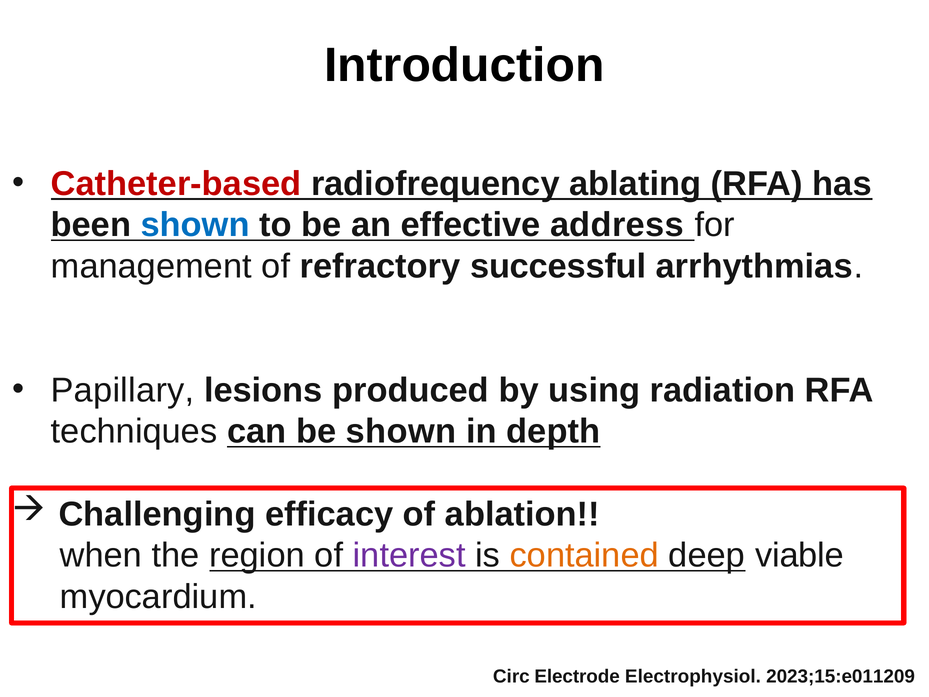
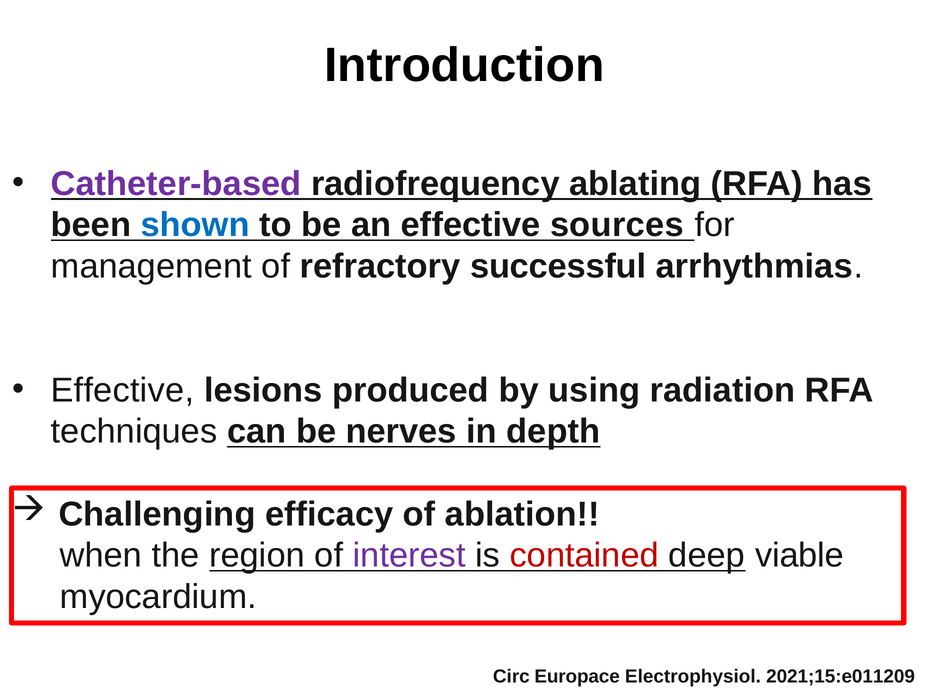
Catheter-based colour: red -> purple (176, 184)
address: address -> sources (617, 225)
Papillary: Papillary -> Effective (122, 390)
be shown: shown -> nerves (401, 431)
contained colour: orange -> red (584, 555)
Electrode: Electrode -> Europace (577, 676)
2023;15:e011209: 2023;15:e011209 -> 2021;15:e011209 (841, 676)
